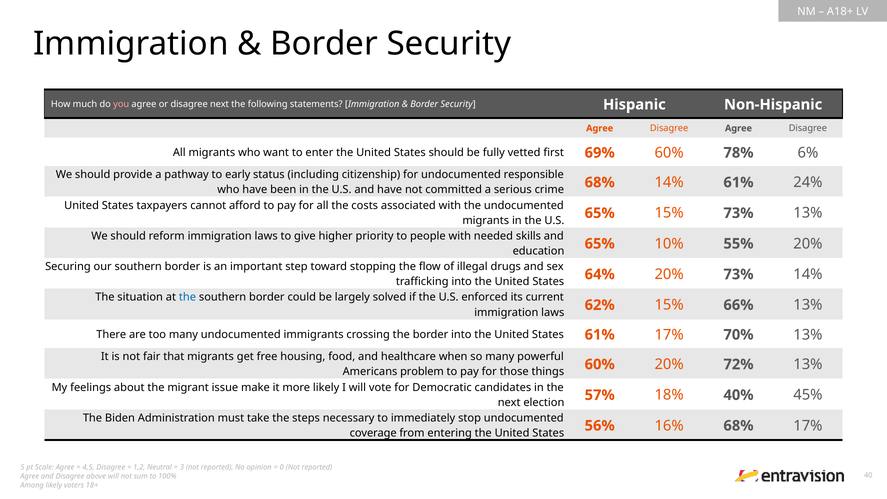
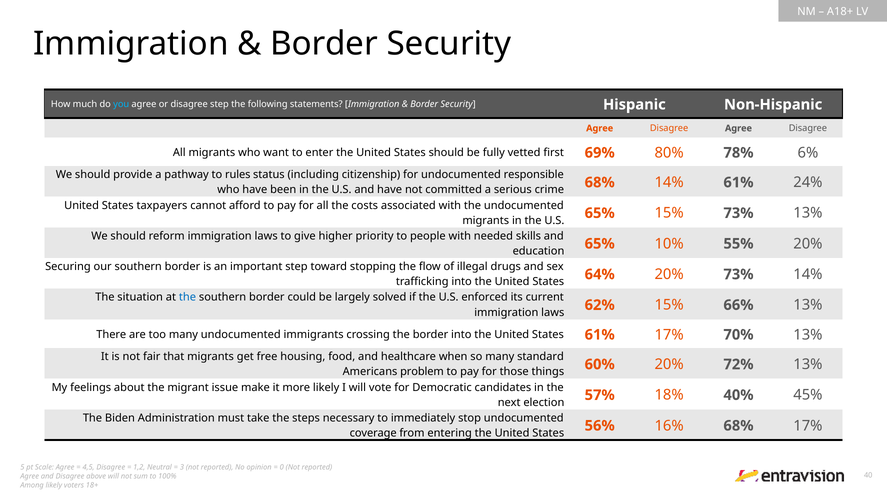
you colour: pink -> light blue (121, 104)
disagree next: next -> step (219, 104)
69% 60%: 60% -> 80% (669, 153)
early: early -> rules (238, 175)
powerful: powerful -> standard (541, 357)
